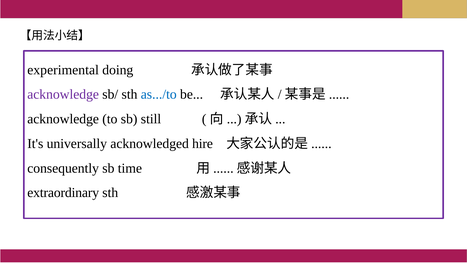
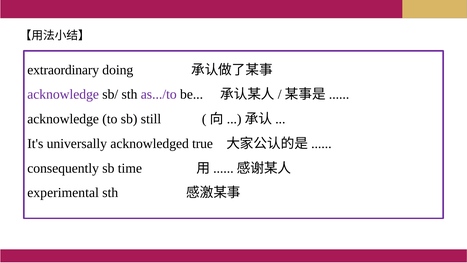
experimental: experimental -> extraordinary (63, 70)
as.../to colour: blue -> purple (159, 94)
hire: hire -> true (203, 143)
extraordinary: extraordinary -> experimental (63, 192)
